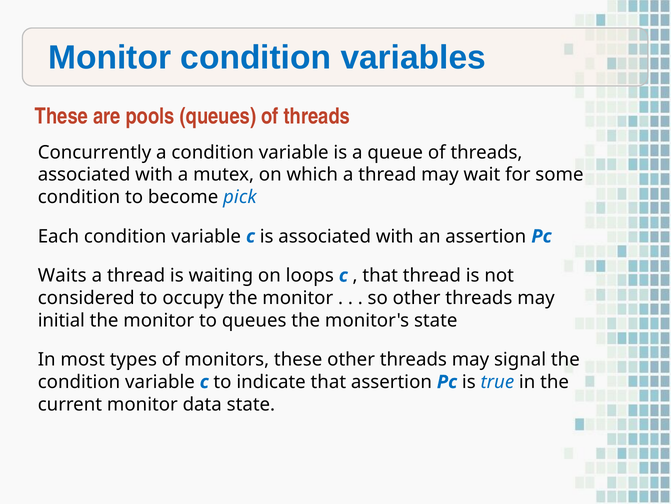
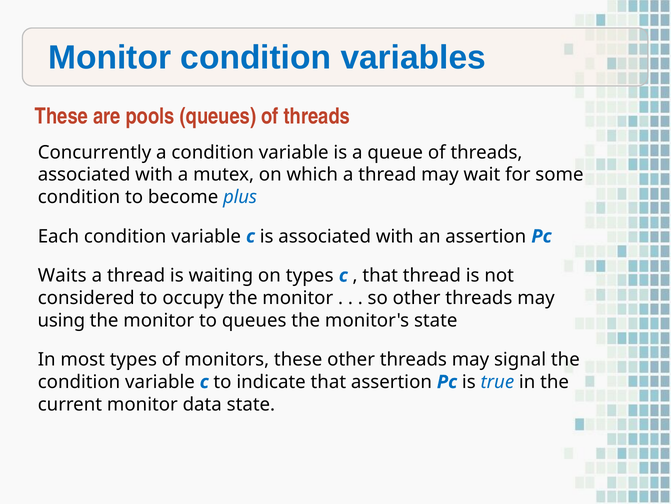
pick: pick -> plus (240, 197)
on loops: loops -> types (310, 275)
initial: initial -> using (61, 320)
